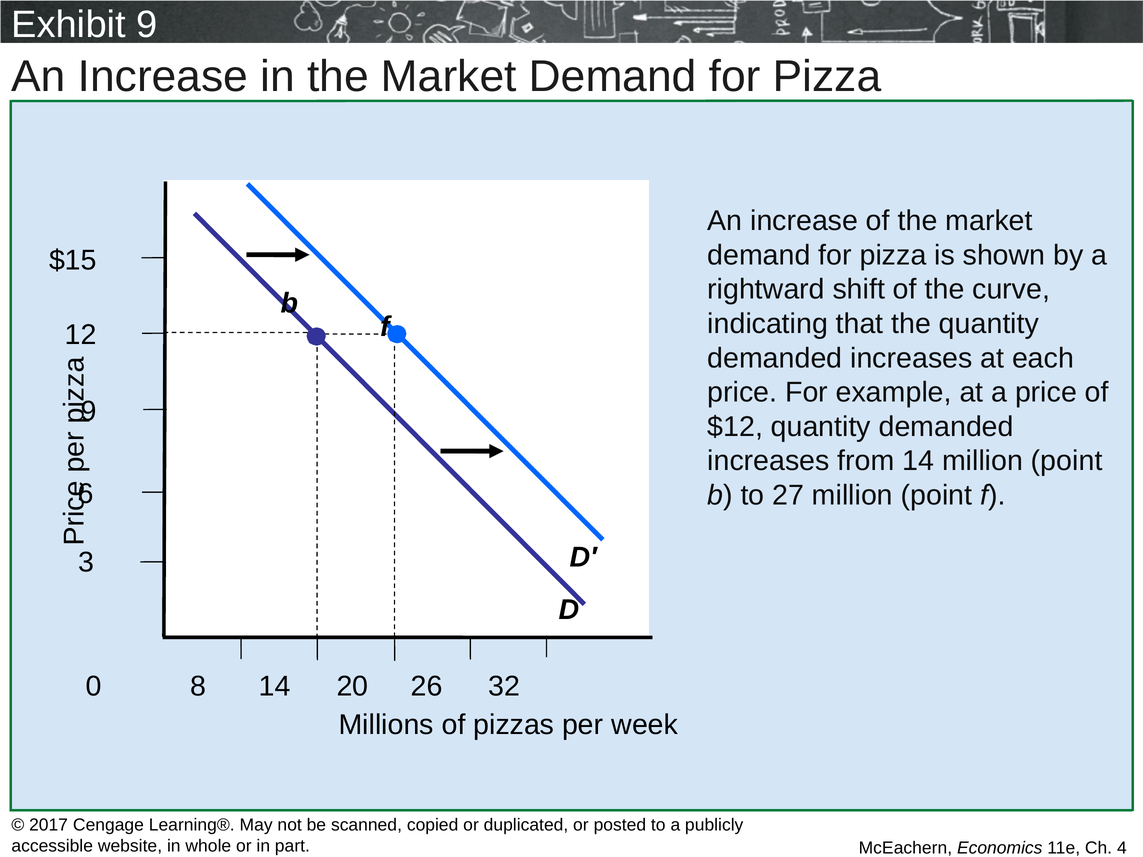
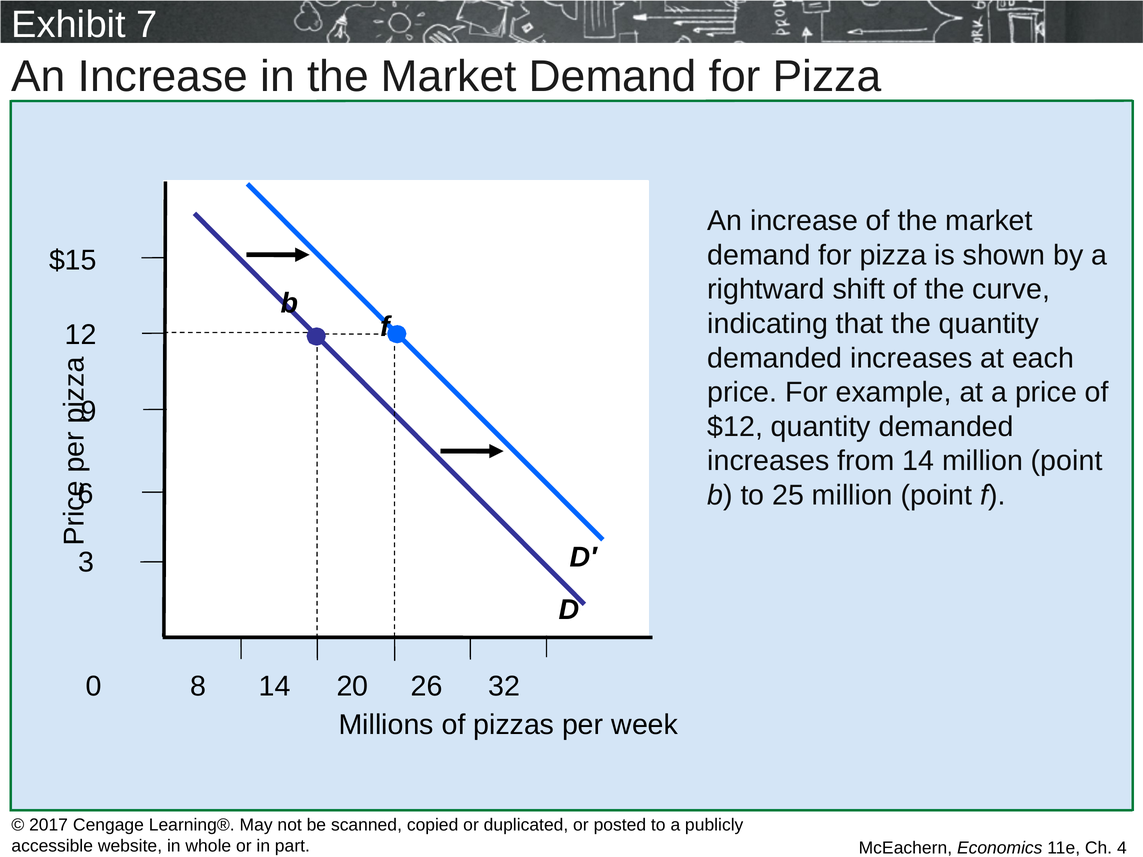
Exhibit 9: 9 -> 7 (147, 25)
27: 27 -> 25 (788, 495)
